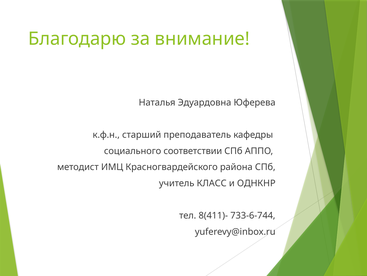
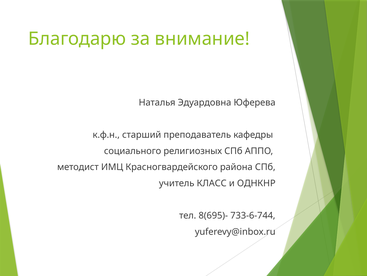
соответствии: соответствии -> религиозных (193, 151)
8(411)-: 8(411)- -> 8(695)- (213, 215)
